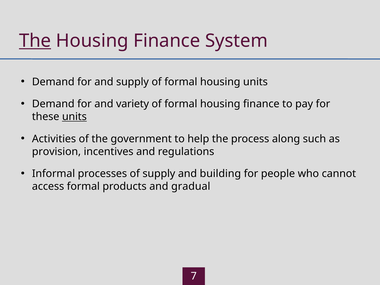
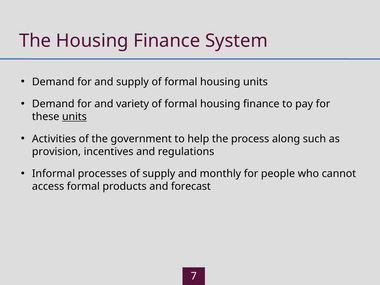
The underline: present -> none (35, 41)
building: building -> monthly (220, 174)
gradual: gradual -> forecast (191, 186)
